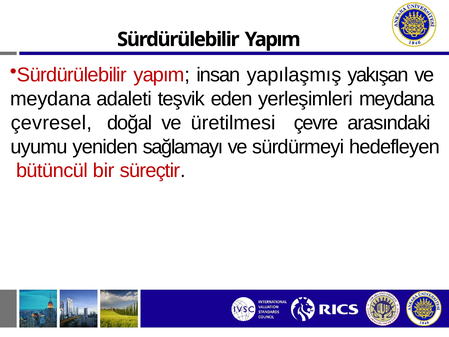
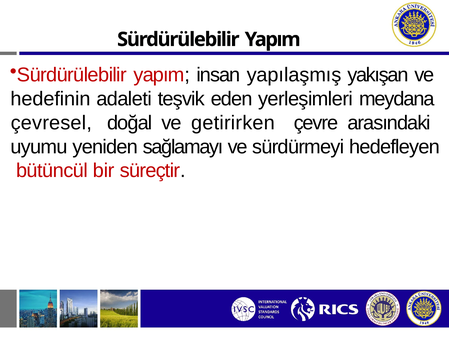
meydana: meydana -> hedefinin (51, 99)
üretilmesi: üretilmesi -> getirirken (233, 123)
